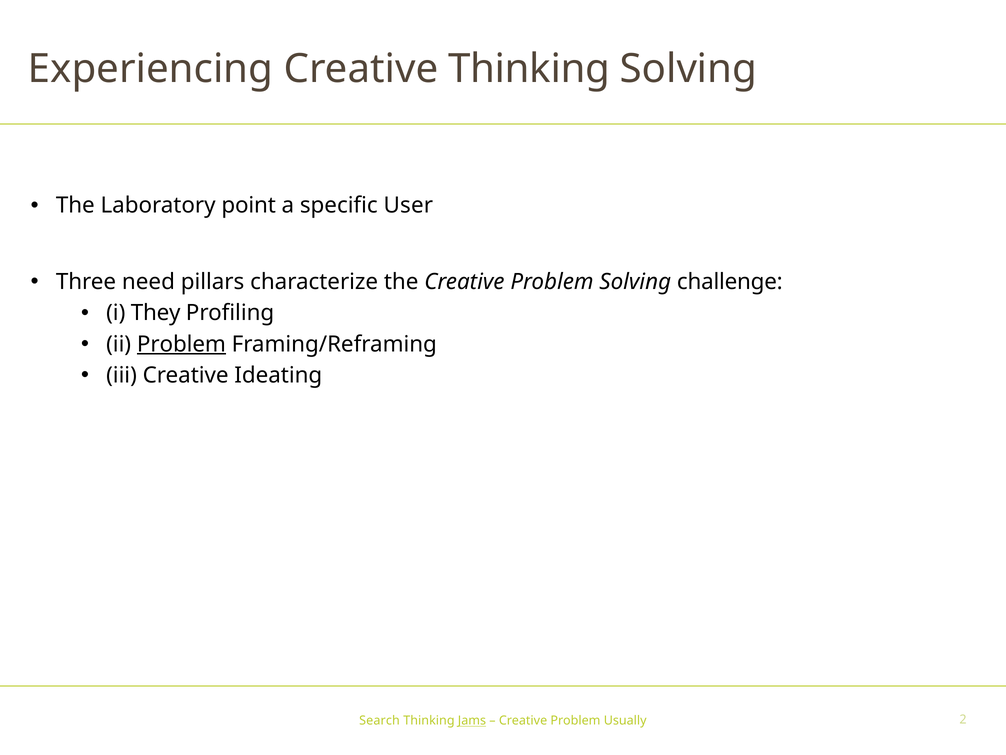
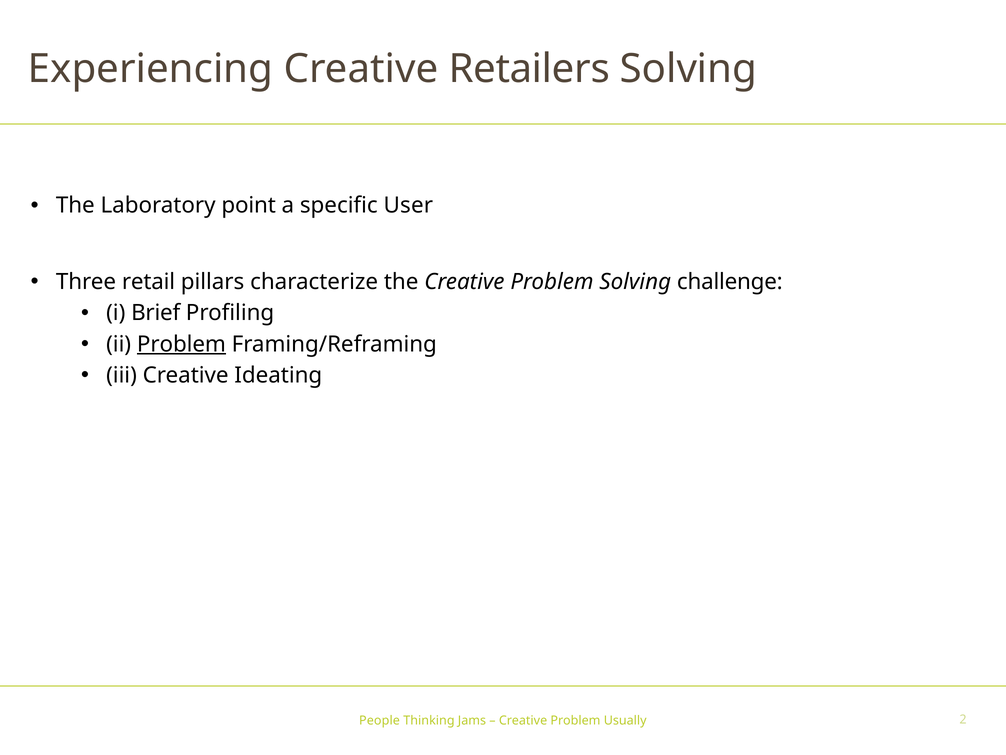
Creative Thinking: Thinking -> Retailers (529, 69)
need: need -> retail (149, 282)
They: They -> Brief (156, 313)
Search: Search -> People (380, 720)
Jams underline: present -> none (472, 720)
